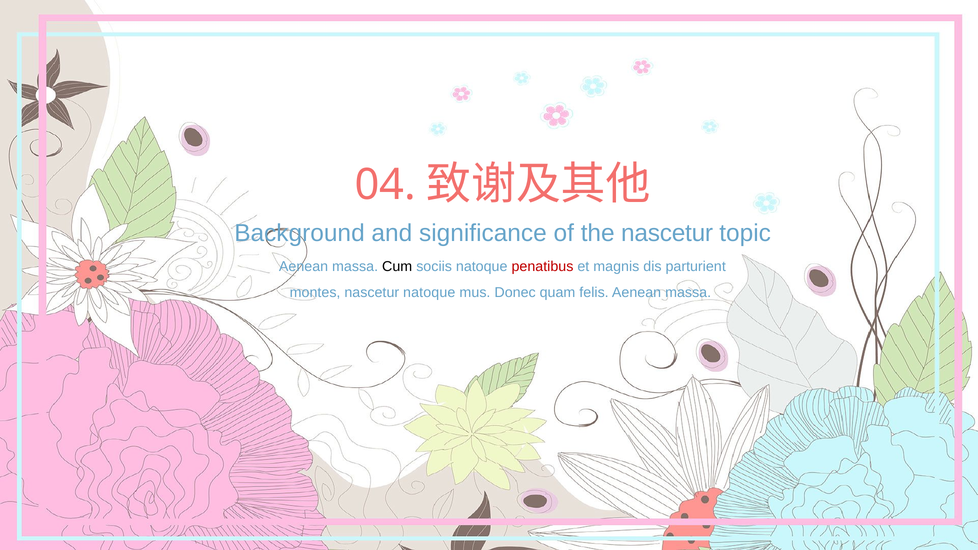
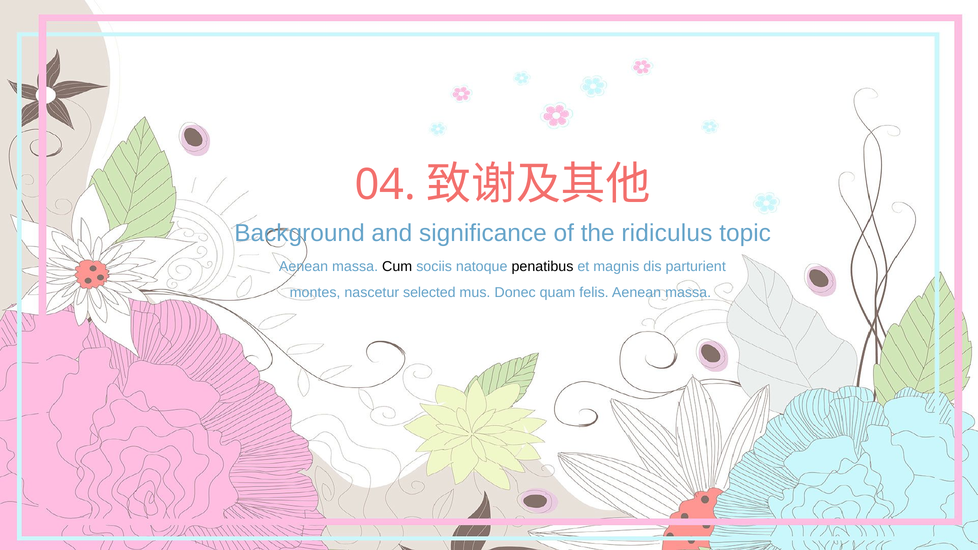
the nascetur: nascetur -> ridiculus (667, 233)
penatibus colour: red -> black (542, 267)
nascetur natoque: natoque -> selected (429, 292)
